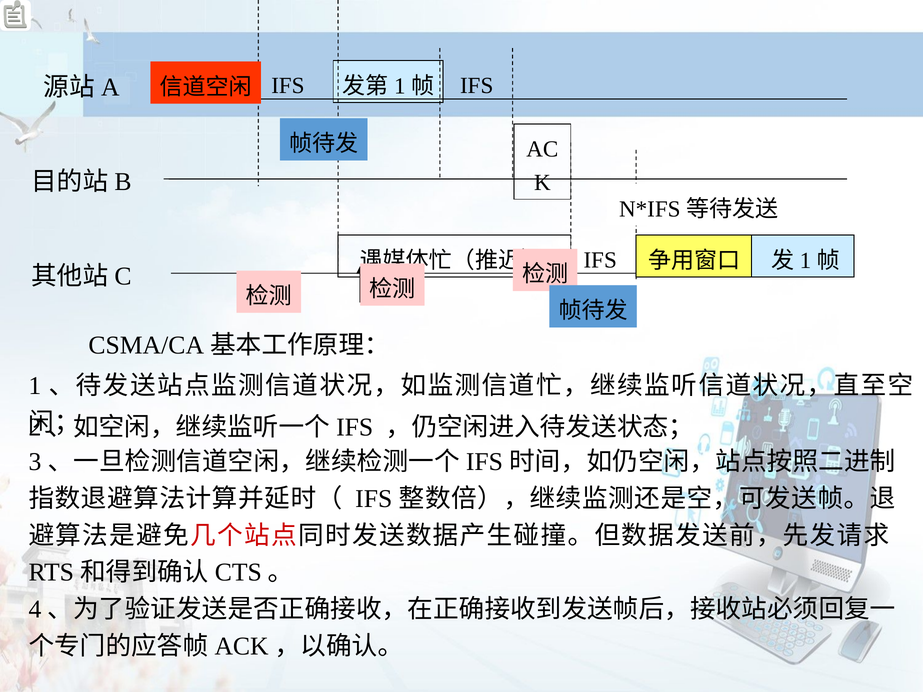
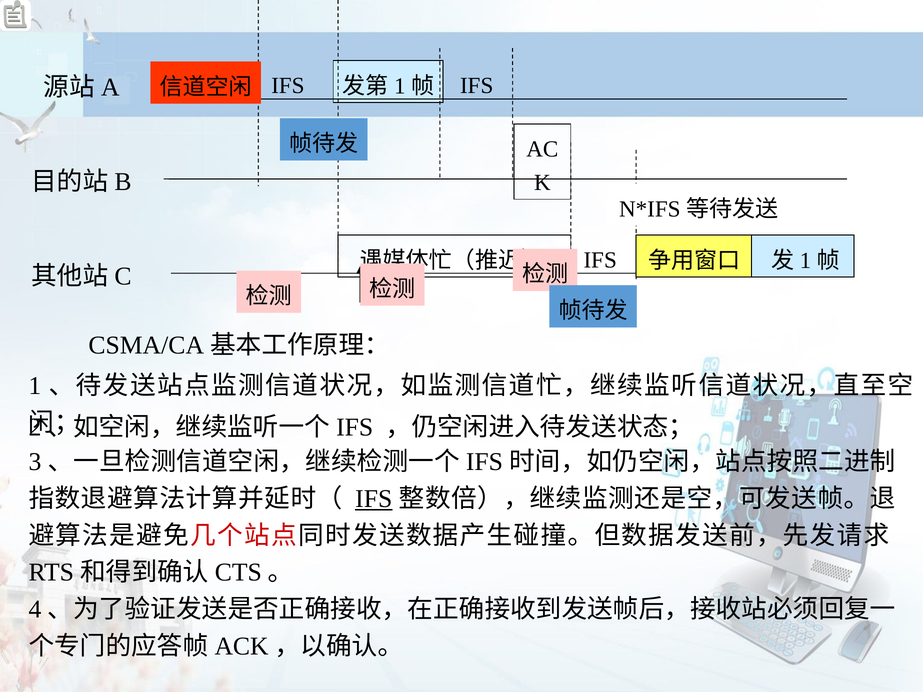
IFS underline: none -> present (374, 499)
